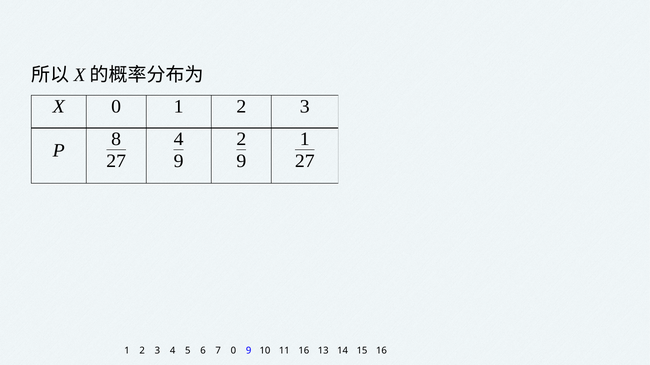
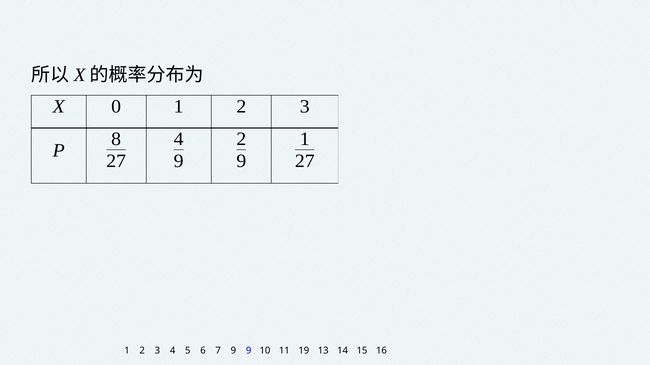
7 0: 0 -> 9 (233, 351)
11 16: 16 -> 19 (304, 351)
